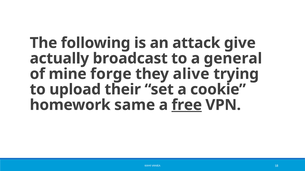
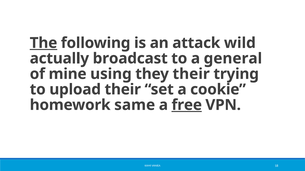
The underline: none -> present (44, 43)
give: give -> wild (240, 43)
forge: forge -> using (111, 74)
they alive: alive -> their (191, 74)
